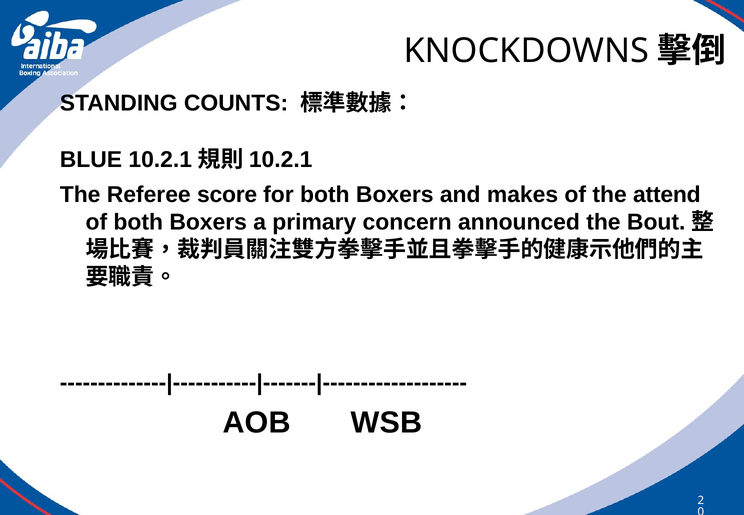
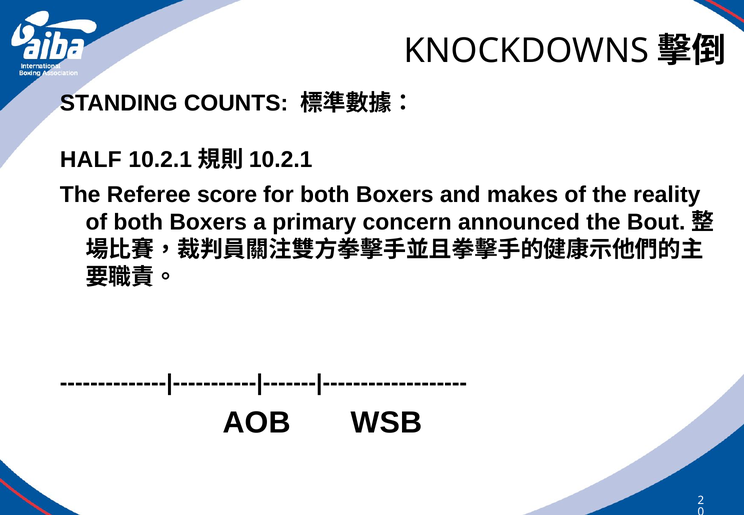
BLUE: BLUE -> HALF (91, 160)
attend: attend -> reality (667, 195)
